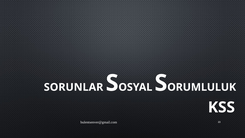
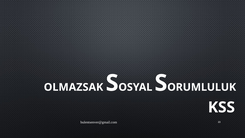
SORUNLAR: SORUNLAR -> OLMAZSAK (74, 87)
